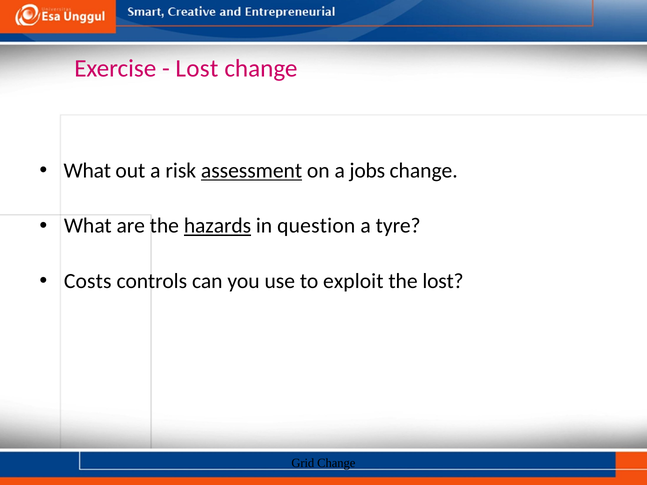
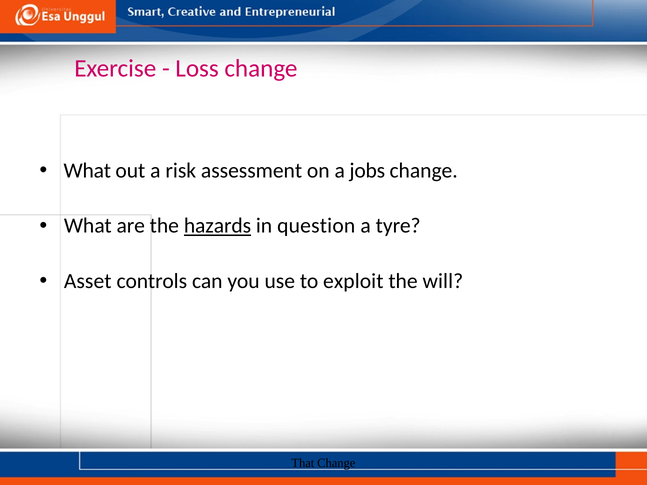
Lost: Lost -> Loss (197, 69)
assessment underline: present -> none (252, 171)
Costs: Costs -> Asset (88, 281)
the lost: lost -> will (443, 281)
Grid: Grid -> That (303, 464)
